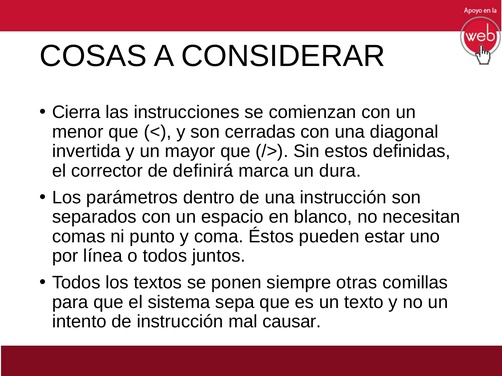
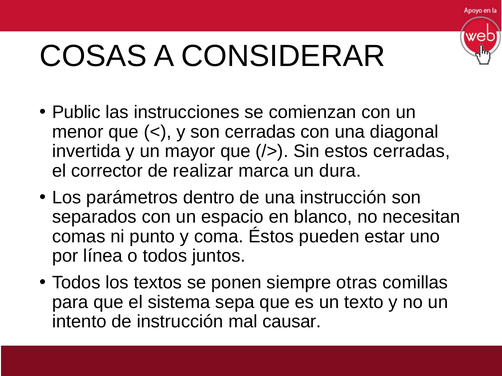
Cierra: Cierra -> Public (76, 112)
estos definidas: definidas -> cerradas (412, 152)
definirá: definirá -> realizar (203, 171)
